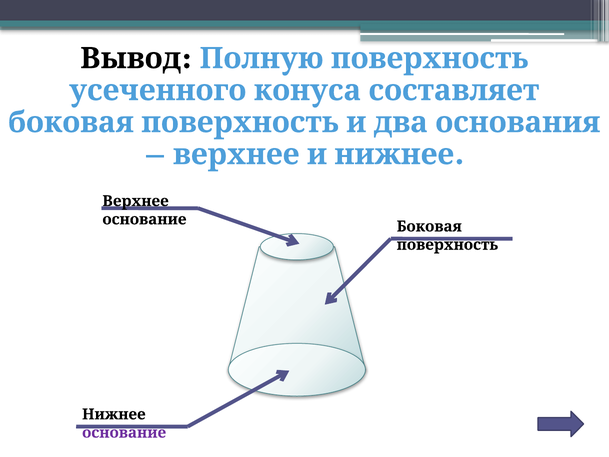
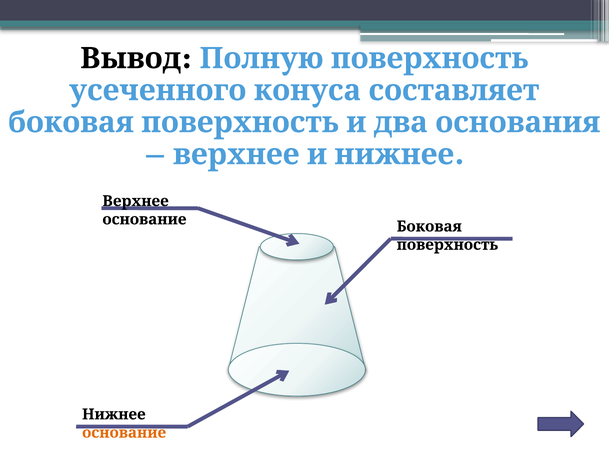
основание colour: purple -> orange (124, 432)
